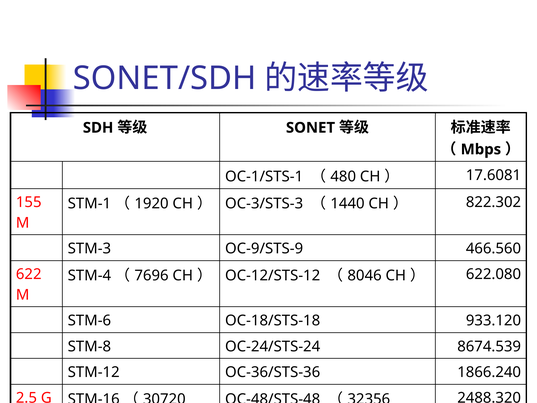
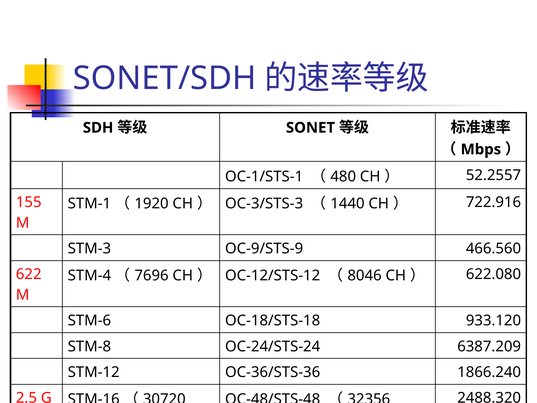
17.6081: 17.6081 -> 52.2557 (493, 175)
822.302: 822.302 -> 722.916 (493, 202)
8674.539: 8674.539 -> 6387.209 (489, 346)
